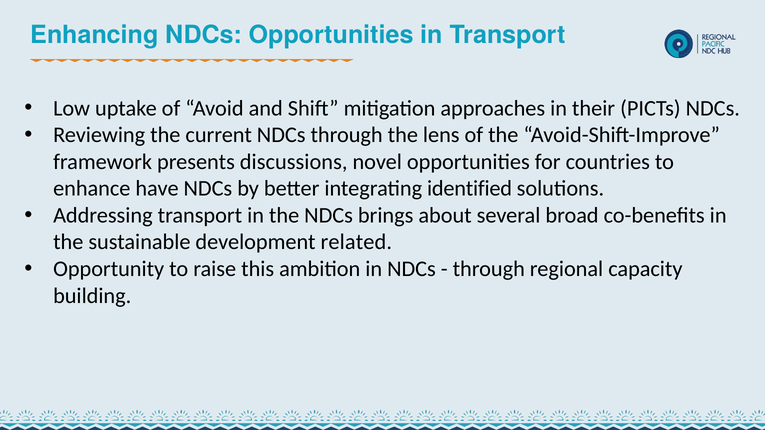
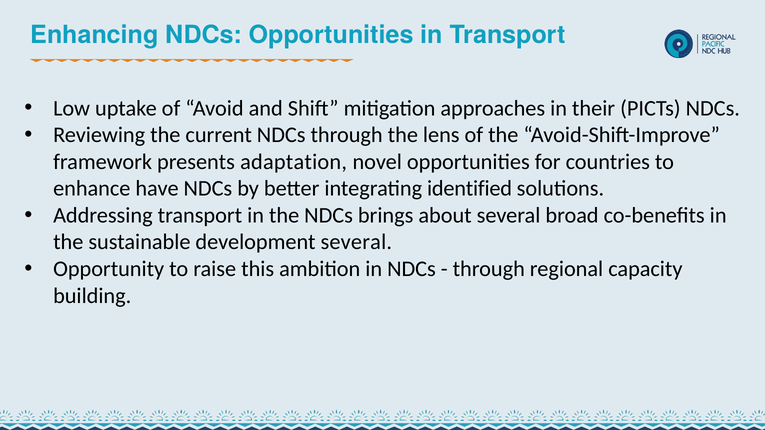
discussions: discussions -> adaptation (294, 162)
development related: related -> several (356, 242)
